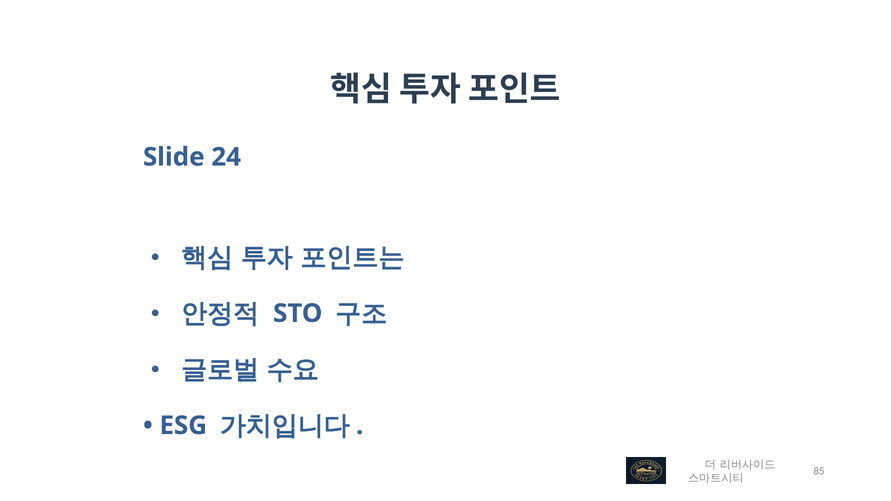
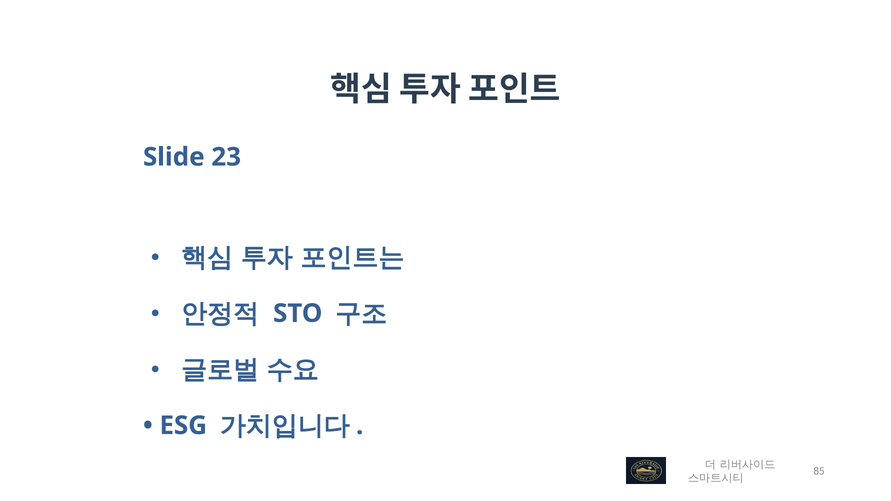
24: 24 -> 23 (226, 157)
